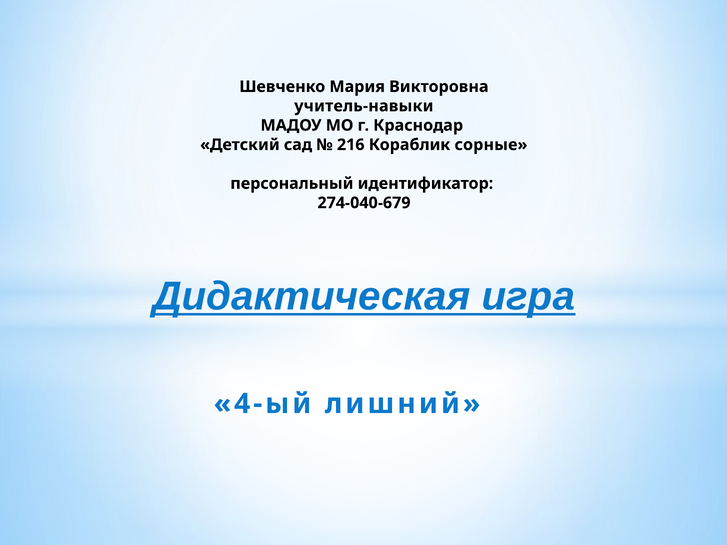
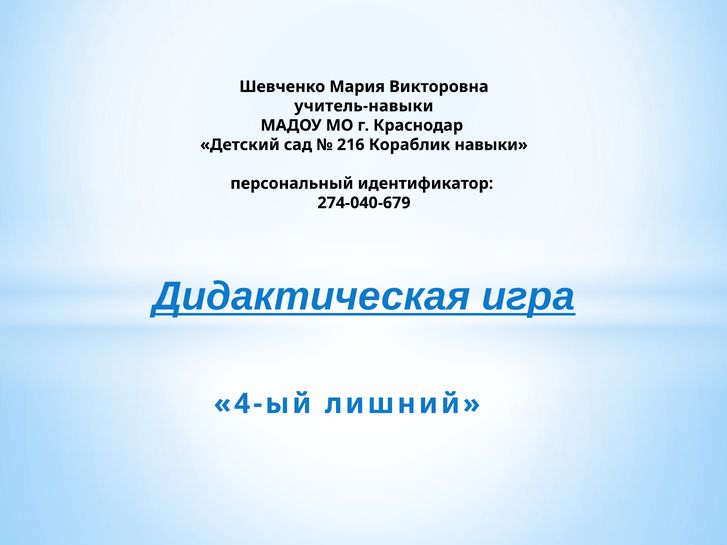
сорные: сорные -> навыки (491, 145)
